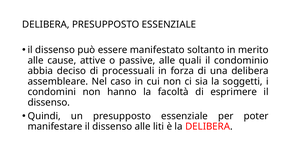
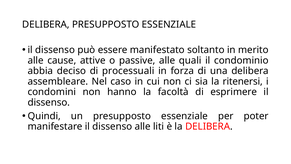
soggetti: soggetti -> ritenersi (243, 81)
